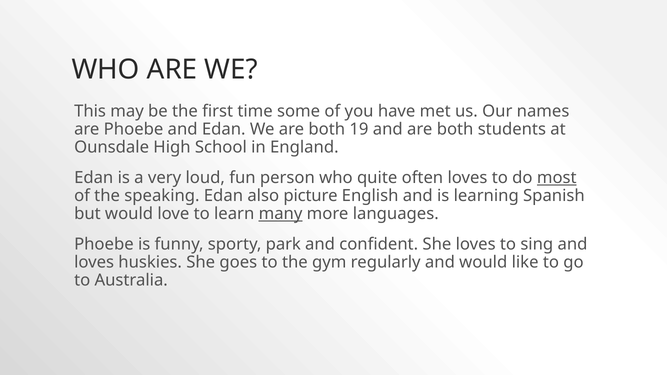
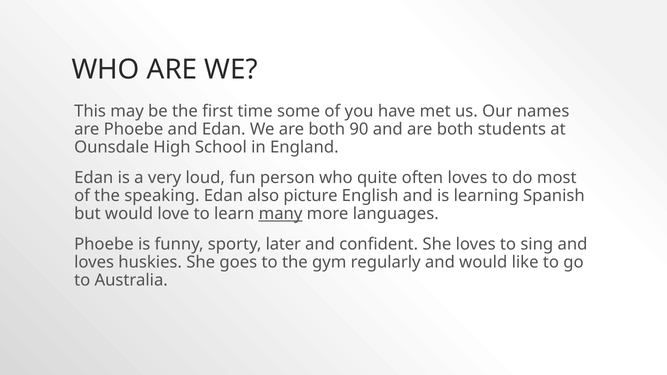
19: 19 -> 90 (359, 129)
most underline: present -> none (557, 178)
park: park -> later (283, 245)
